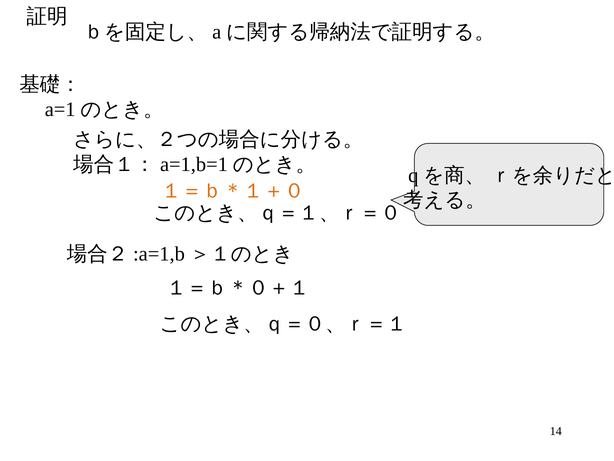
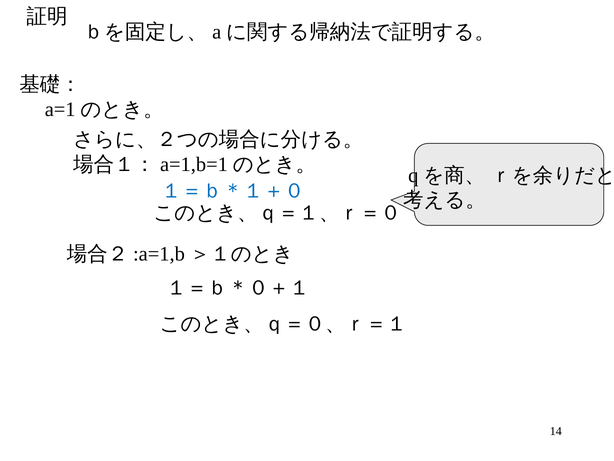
１＝ｂ＊１＋０ colour: orange -> blue (233, 191)
